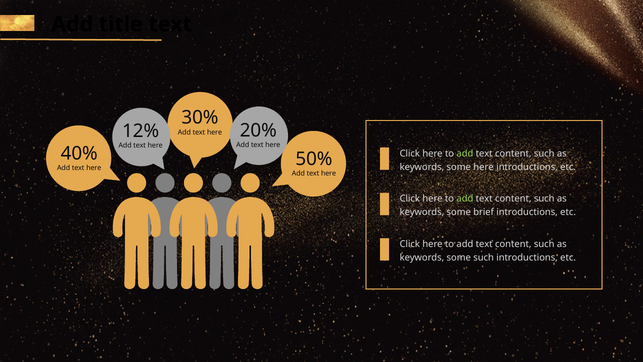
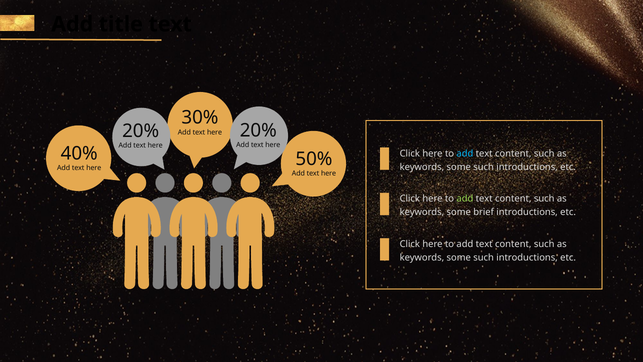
12%: 12% -> 20% (141, 131)
add colour: light green -> light blue (465, 153)
here: here -> such (484, 167)
